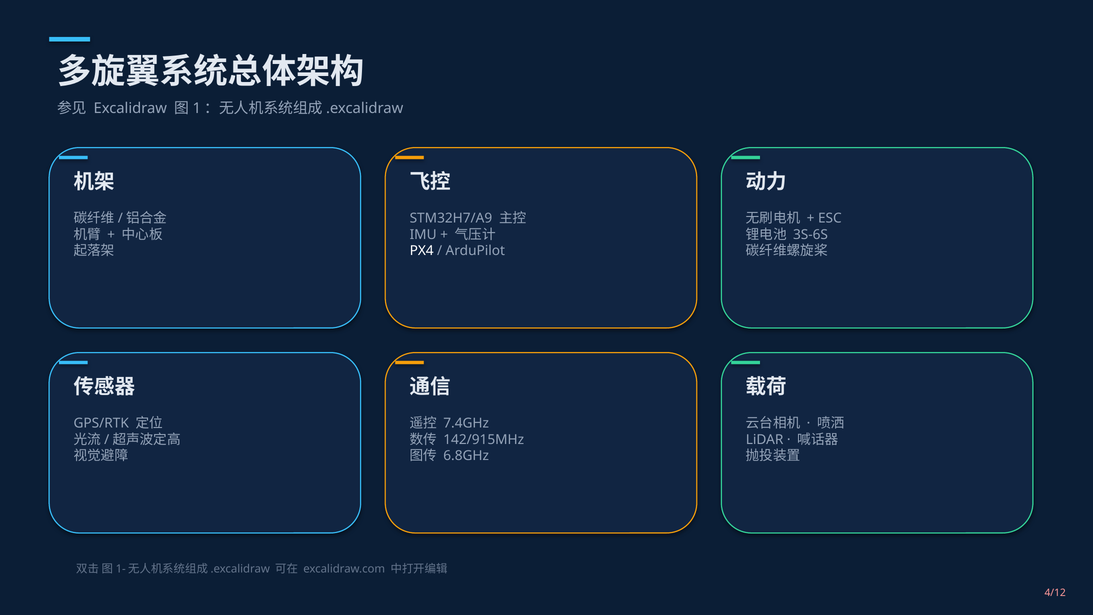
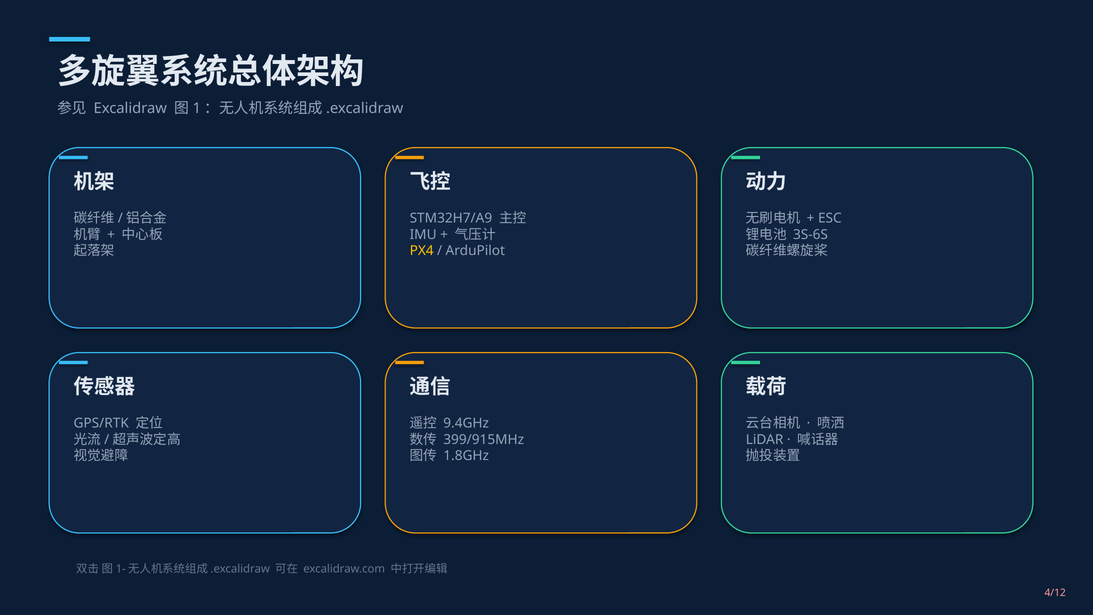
PX4 colour: white -> yellow (422, 251)
7.4GHz: 7.4GHz -> 9.4GHz (466, 423)
142/915MHz: 142/915MHz -> 399/915MHz (484, 439)
6.8GHz: 6.8GHz -> 1.8GHz (466, 456)
